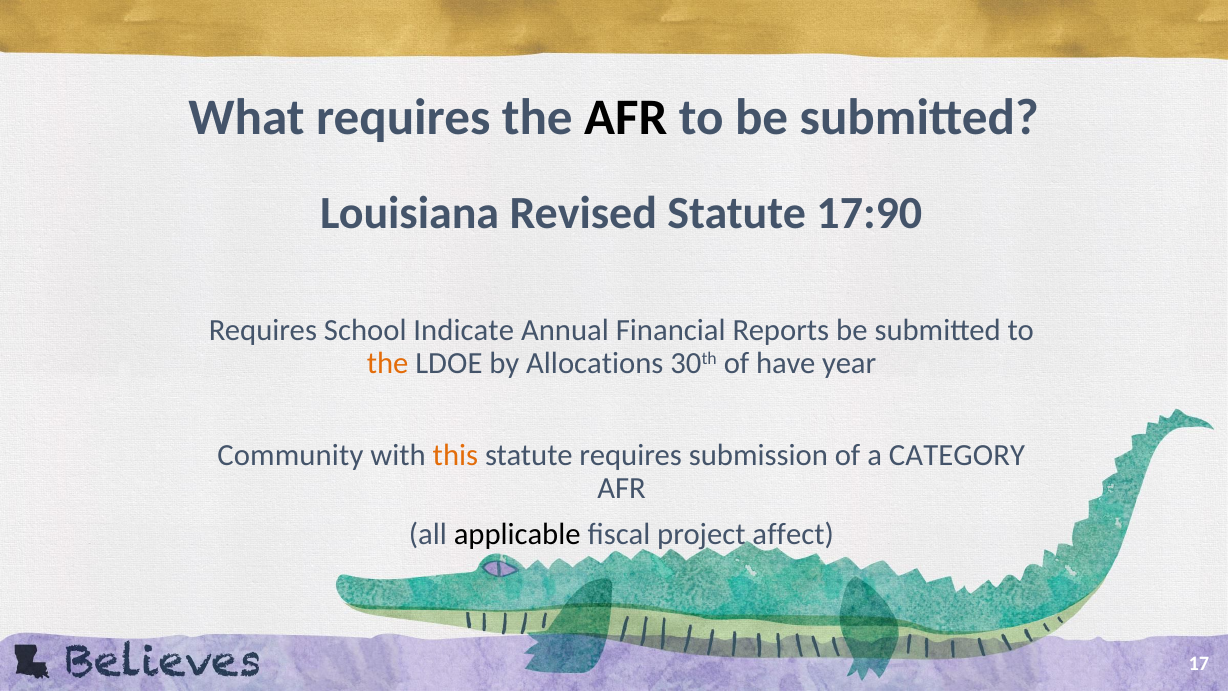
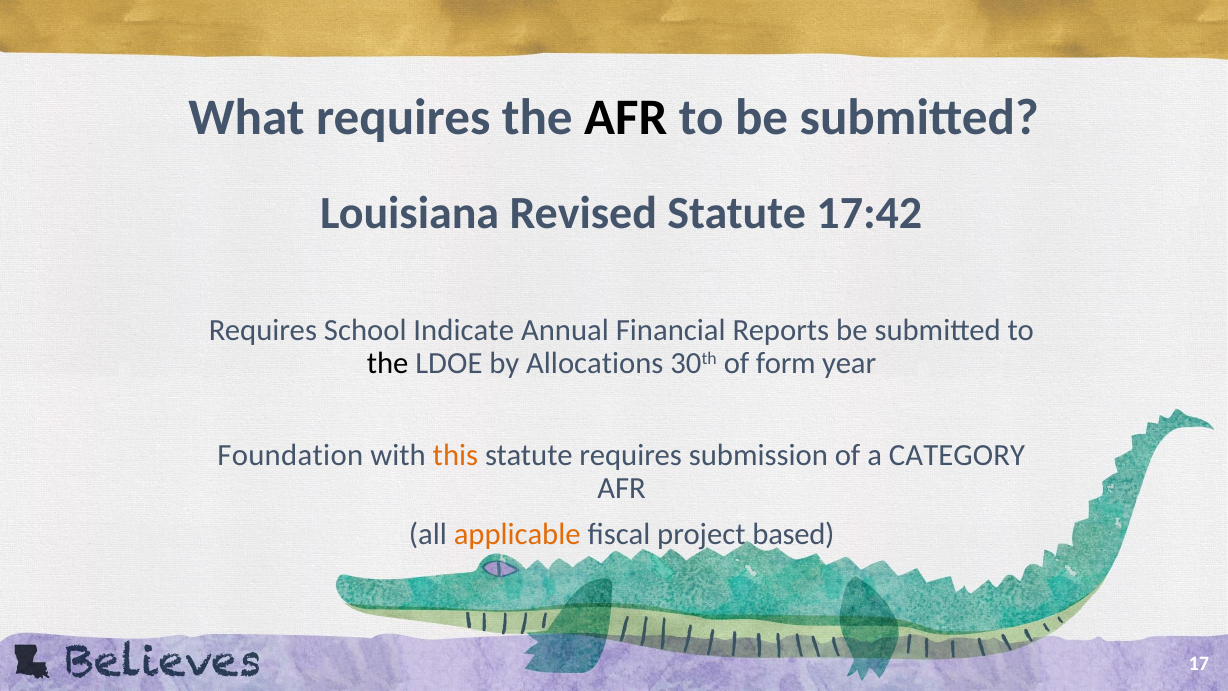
17:90: 17:90 -> 17:42 (869, 213)
the colour: orange -> black (388, 363)
have: have -> form (786, 363)
Community: Community -> Foundation (290, 455)
applicable colour: black -> orange (517, 534)
affect: affect -> based (793, 534)
